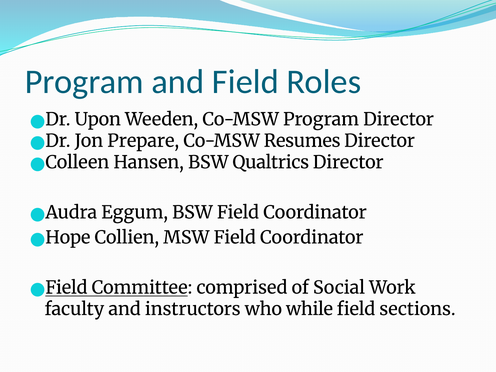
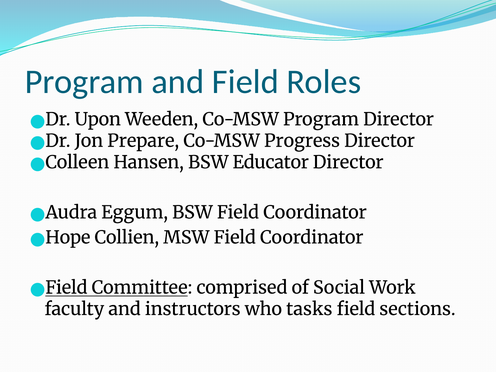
Resumes: Resumes -> Progress (302, 141)
Qualtrics: Qualtrics -> Educator (271, 162)
while: while -> tasks (309, 309)
